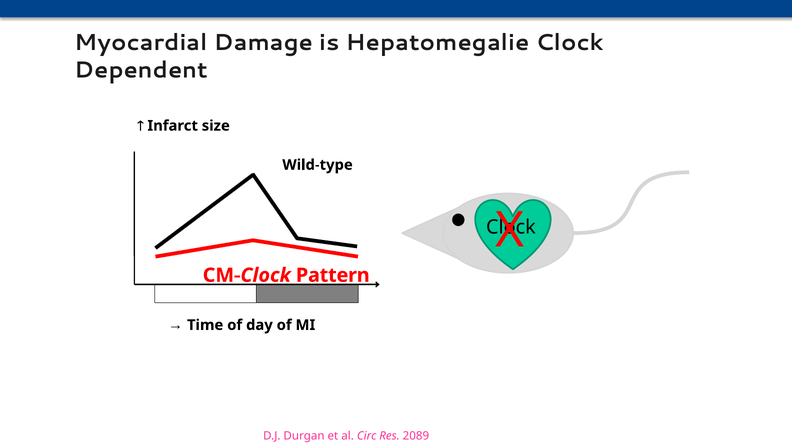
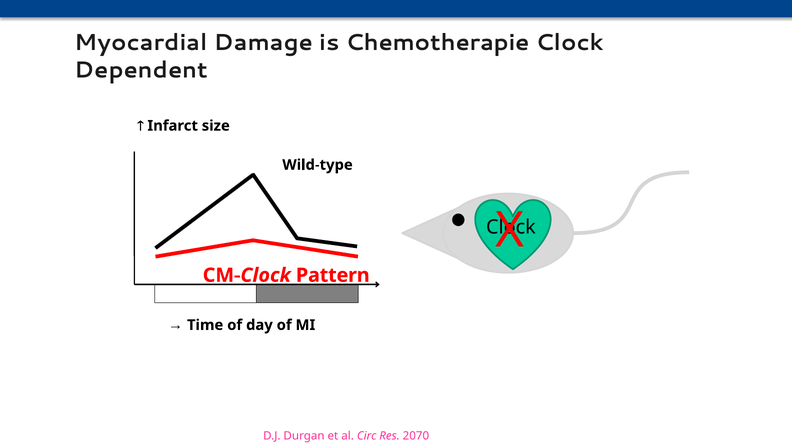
Hepatomegalie: Hepatomegalie -> Chemotherapie (438, 43)
2089: 2089 -> 2070 (416, 436)
